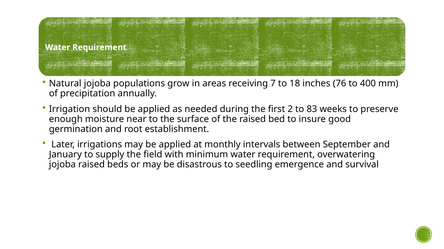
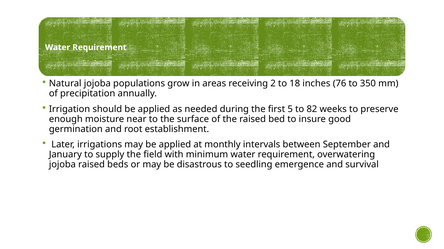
7: 7 -> 2 (273, 84)
400: 400 -> 350 (368, 84)
2: 2 -> 5 (290, 109)
83: 83 -> 82 (312, 109)
